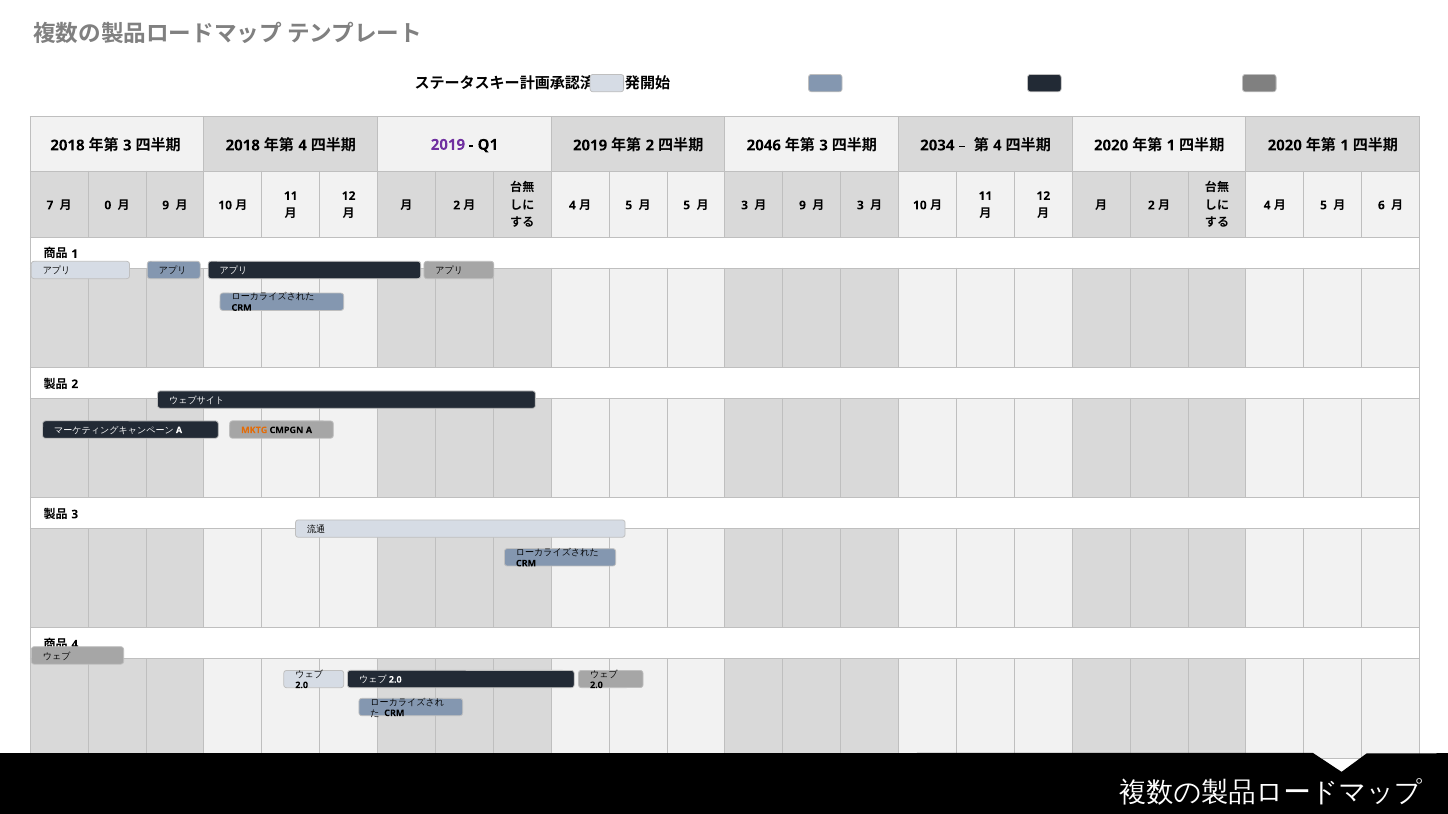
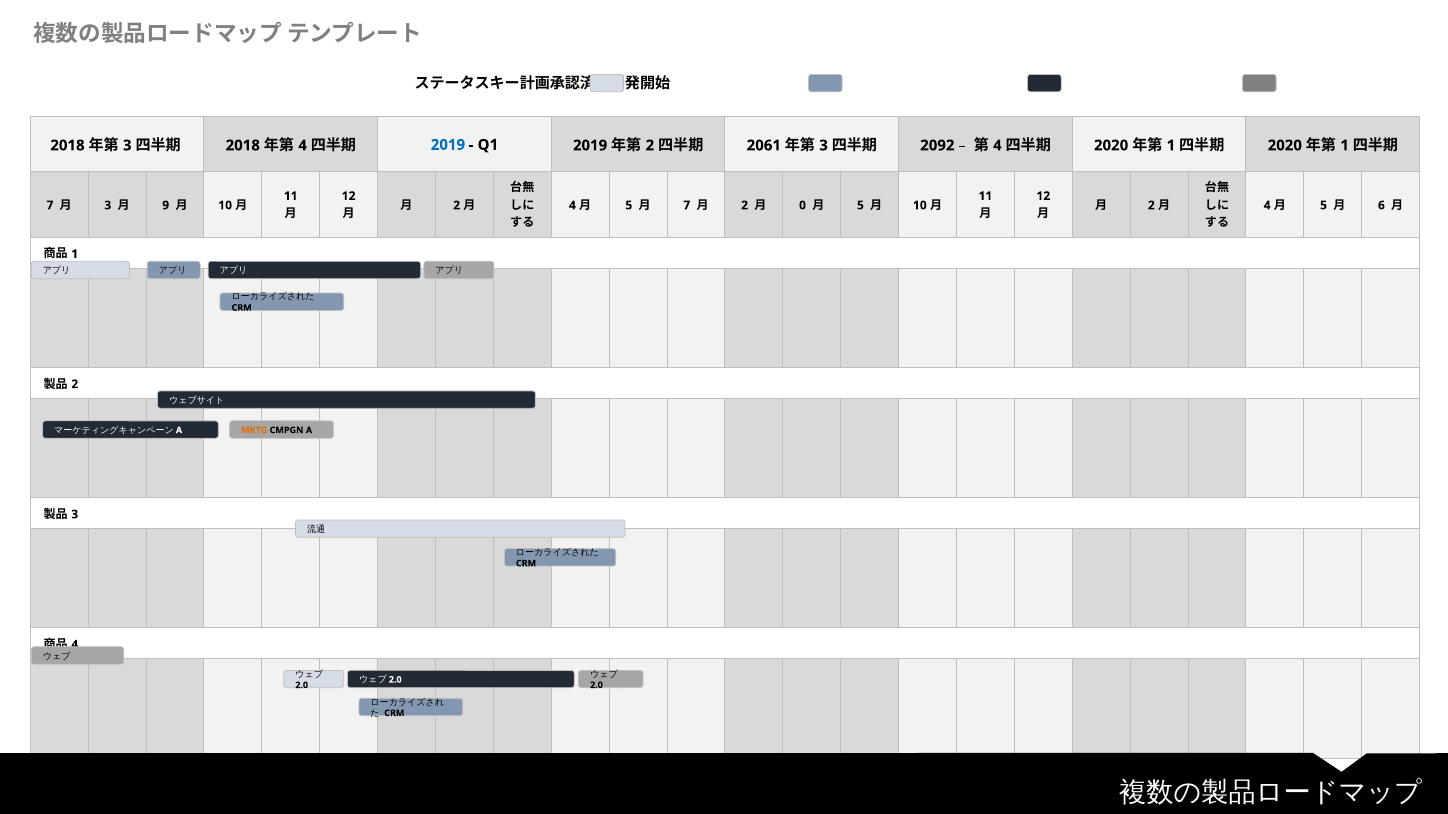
2019 colour: purple -> blue (448, 145)
2046: 2046 -> 2061 (764, 146)
2034: 2034 -> 2092 (937, 146)
0: 0 -> 3 (108, 205)
5: 5 -> 7 (687, 205)
3: 3 -> 2 (745, 205)
9: 9 -> 0 (803, 205)
3: 3 -> 5 (860, 205)
